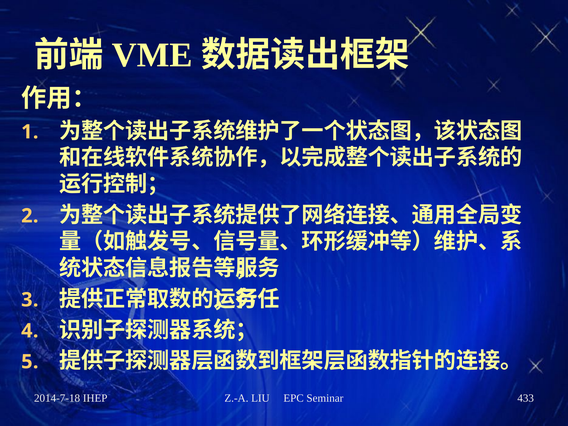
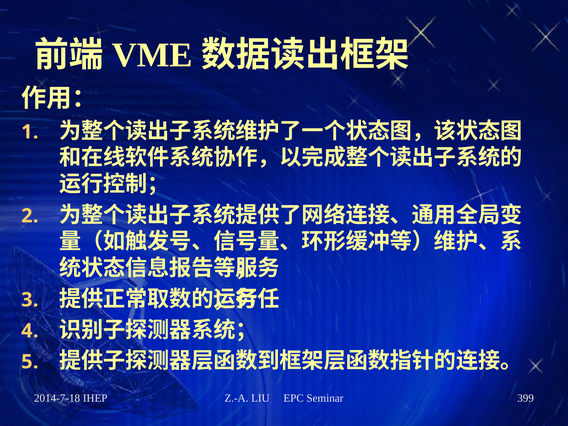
433: 433 -> 399 (526, 398)
